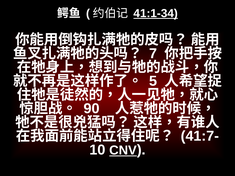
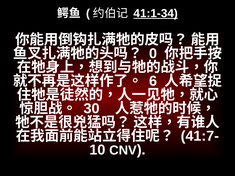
7: 7 -> 0 (153, 54)
5: 5 -> 6 (153, 81)
90: 90 -> 30 (92, 109)
CNV underline: present -> none (123, 150)
